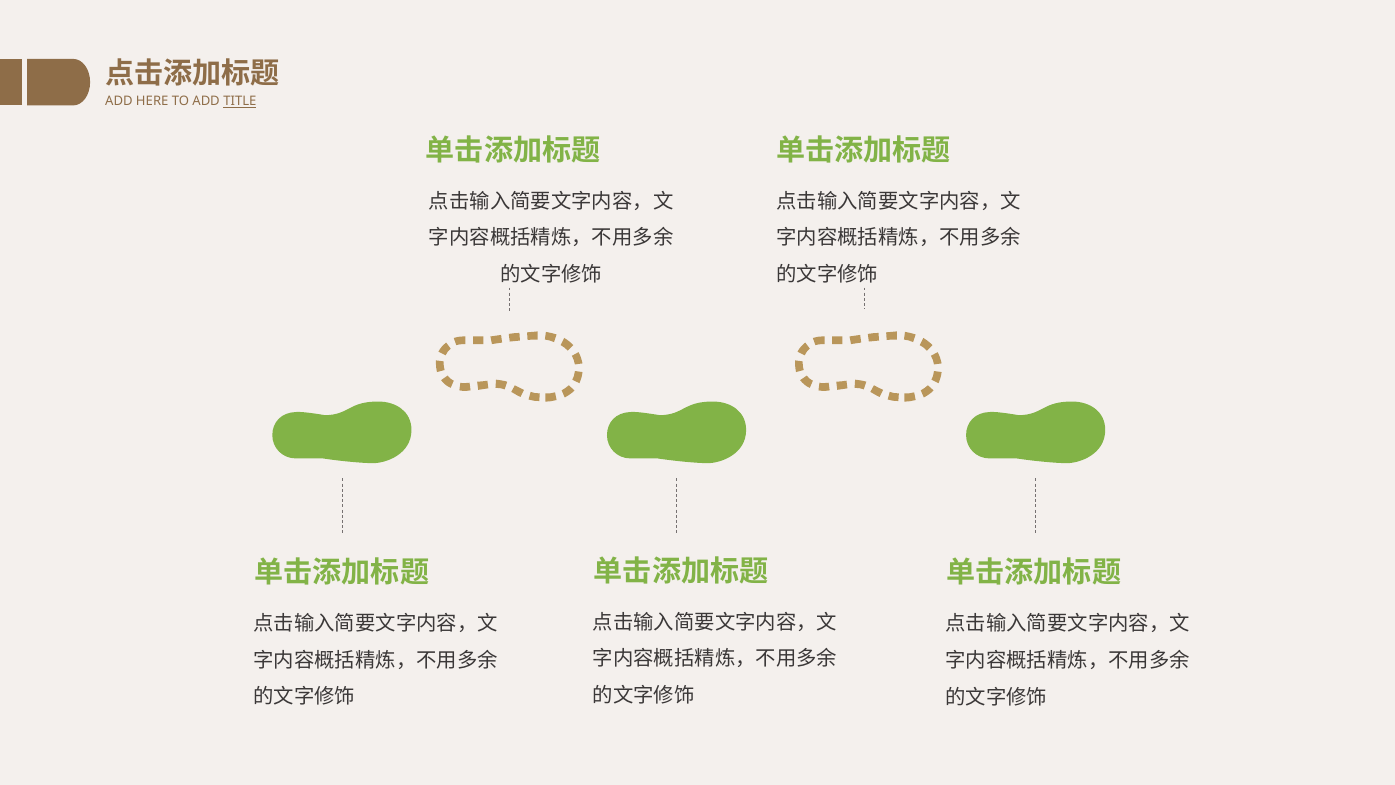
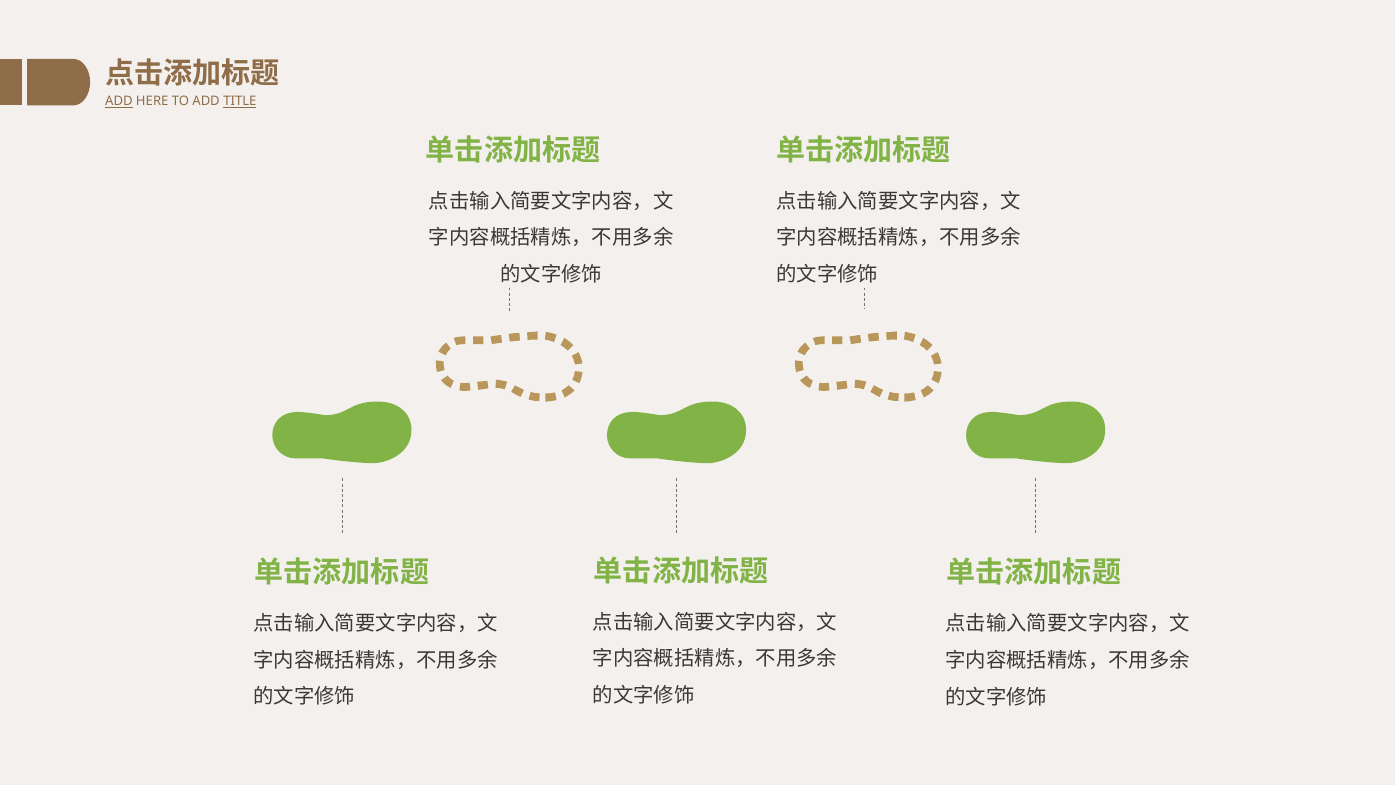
ADD underline: none -> present (119, 101)
